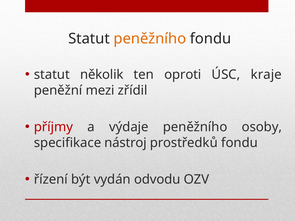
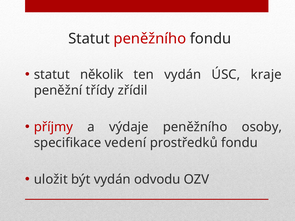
peněžního colour: orange -> red (150, 39)
ten oproti: oproti -> vydán (183, 75)
mezi: mezi -> třídy (100, 90)
nástroj: nástroj -> vedení (125, 143)
řízení: řízení -> uložit (51, 180)
